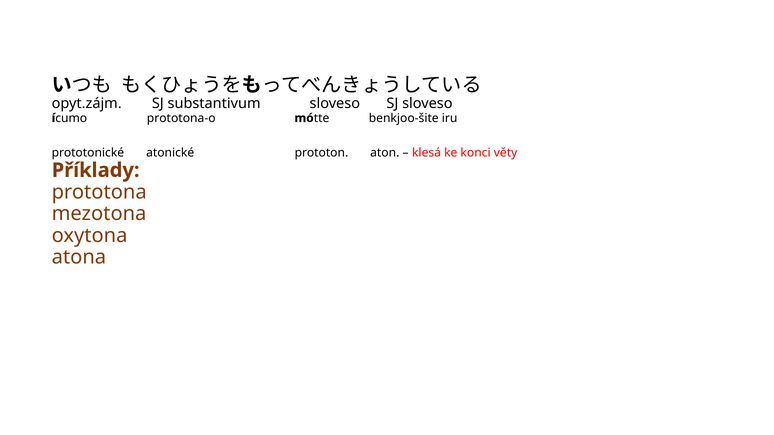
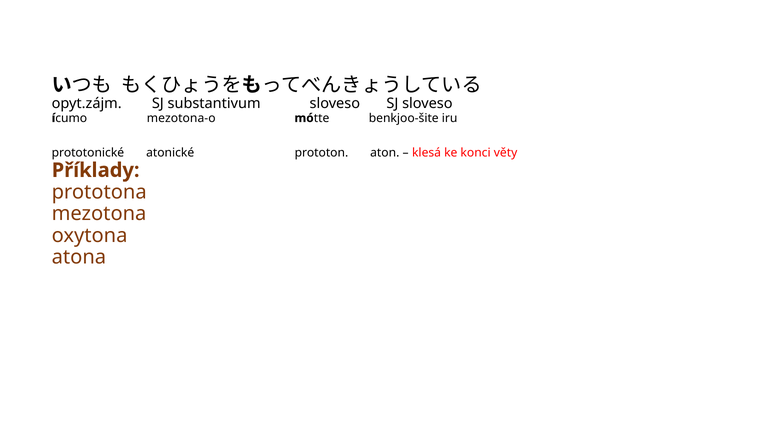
prototona-o: prototona-o -> mezotona-o (181, 118)
